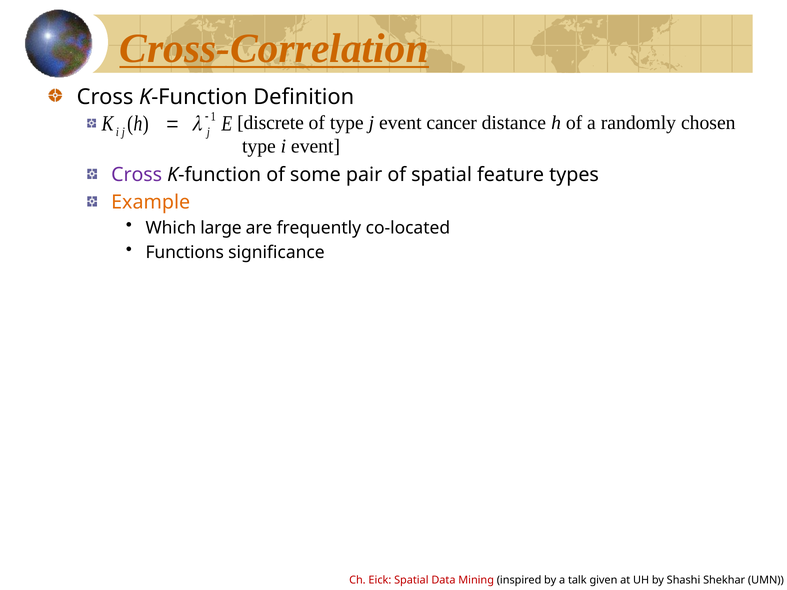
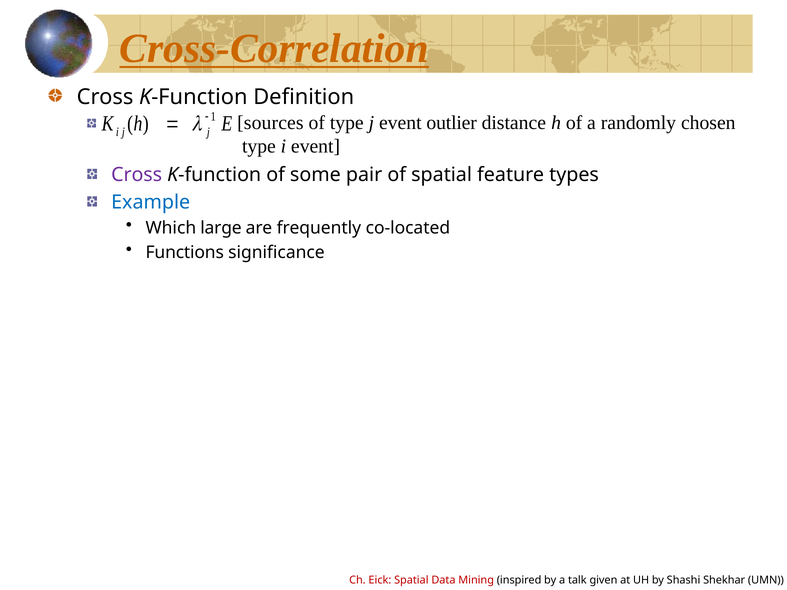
discrete: discrete -> sources (270, 123)
cancer: cancer -> outlier (452, 123)
Example colour: orange -> blue (151, 202)
